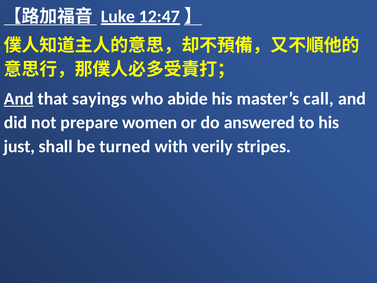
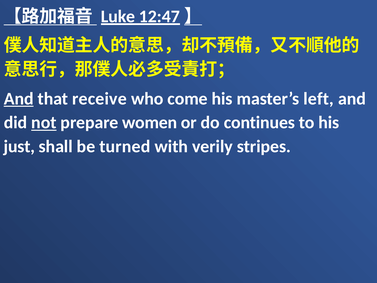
sayings: sayings -> receive (99, 99)
abide: abide -> come (188, 99)
call: call -> left (319, 99)
not underline: none -> present (44, 122)
answered: answered -> continues (259, 122)
